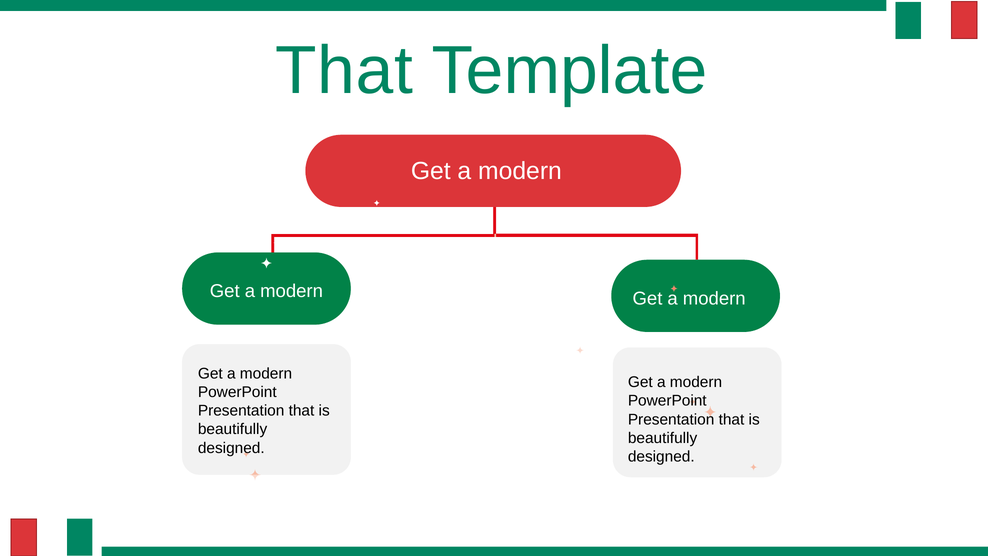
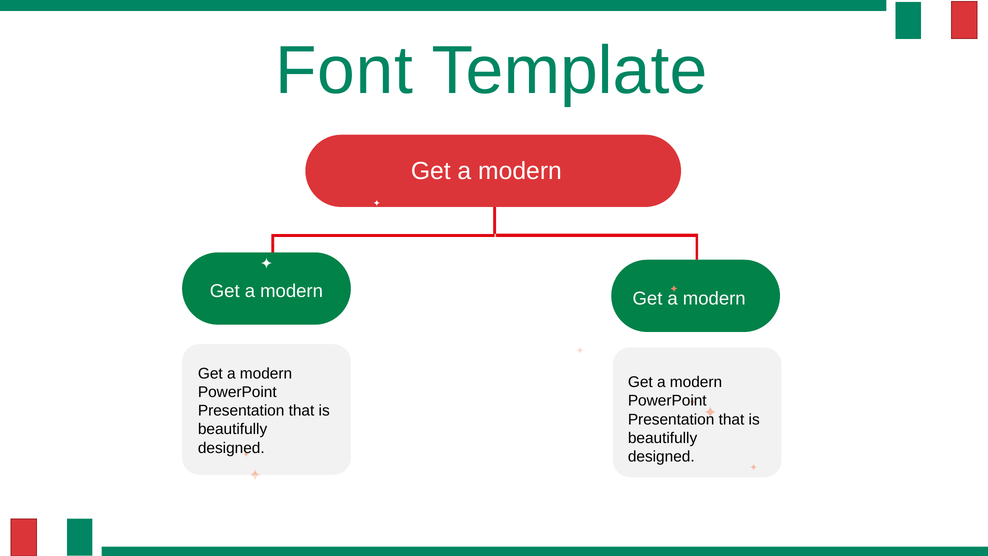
That: That -> Font (344, 71)
